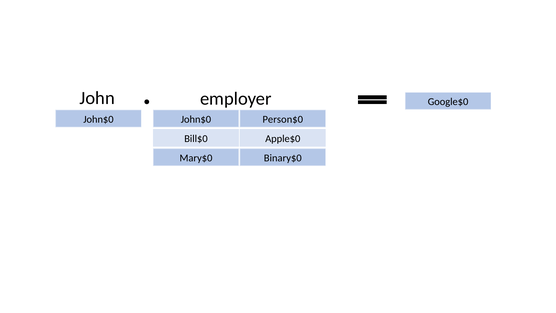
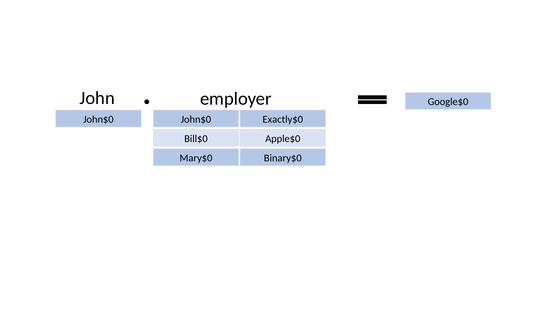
Person$0: Person$0 -> Exactly$0 (283, 119)
